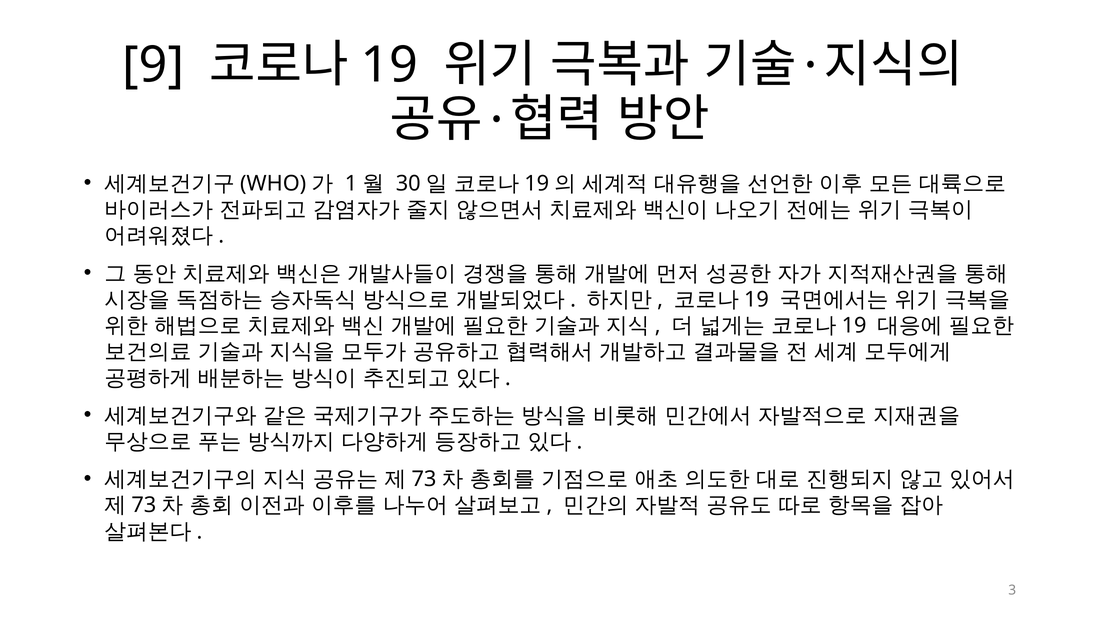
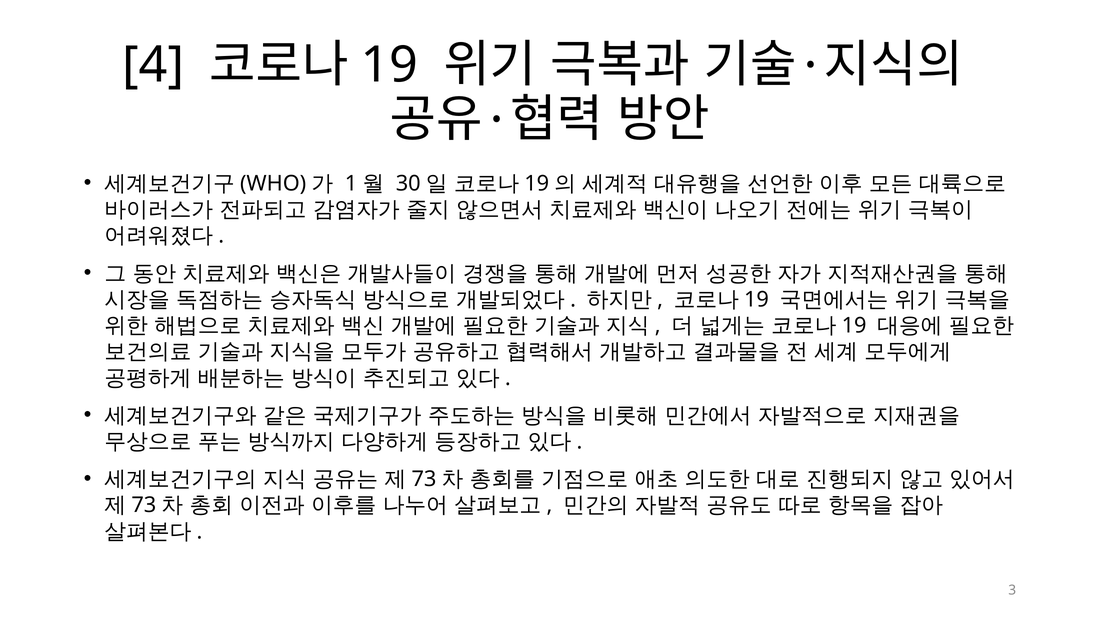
9: 9 -> 4 (153, 65)
